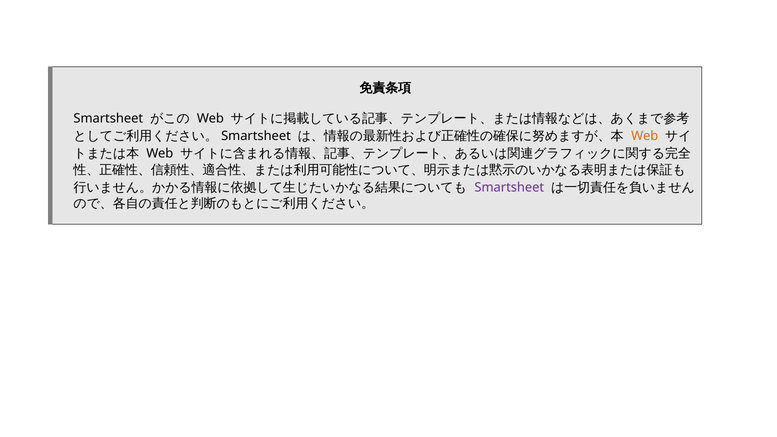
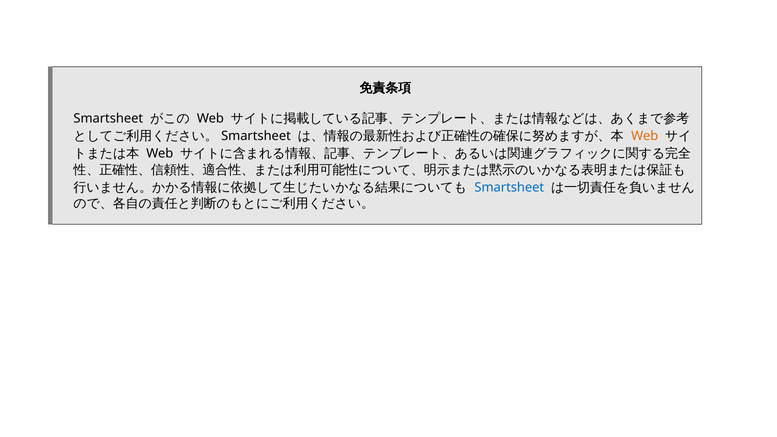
Smartsheet colour: purple -> blue (509, 187)
